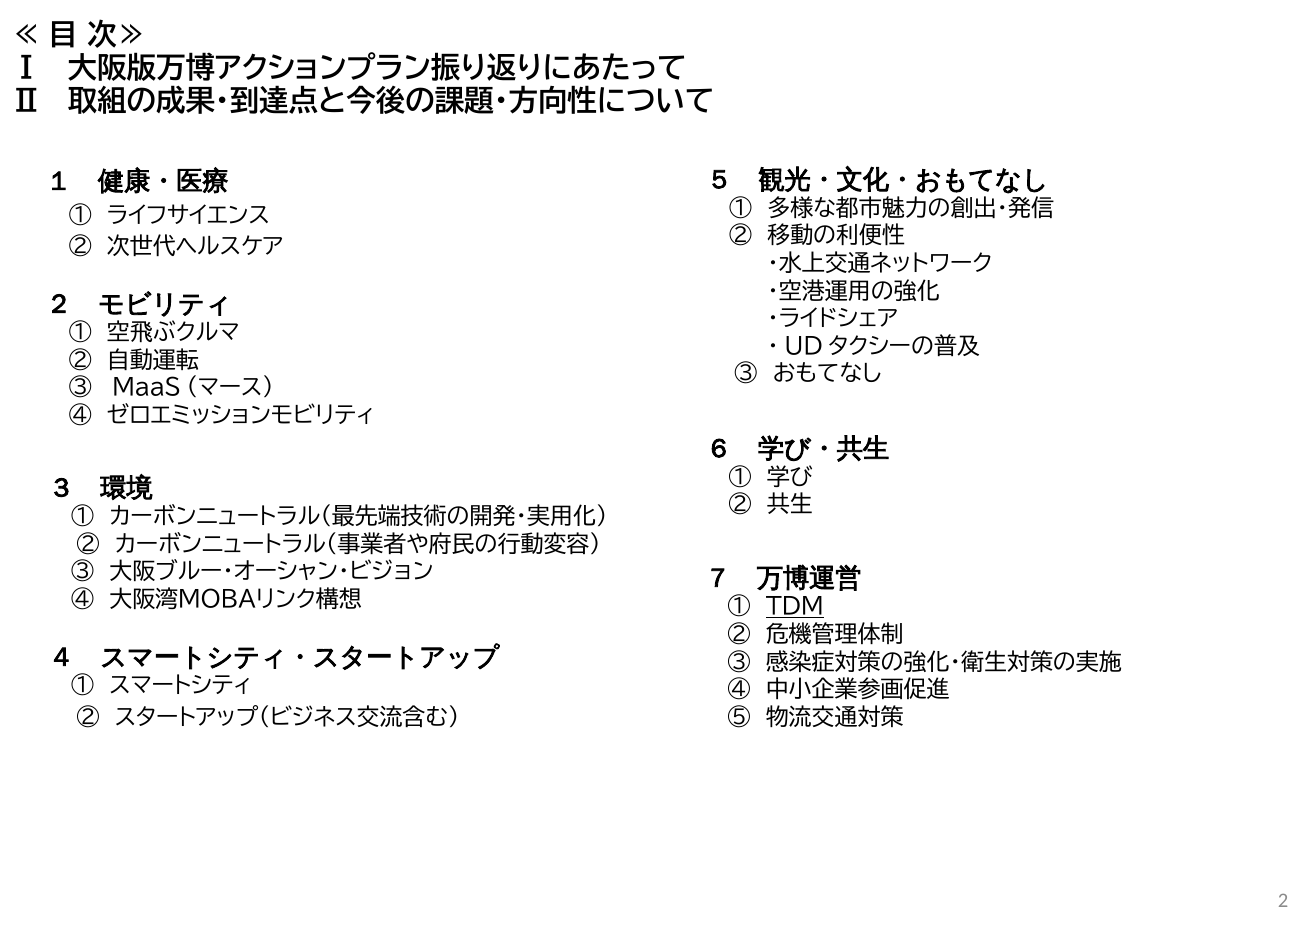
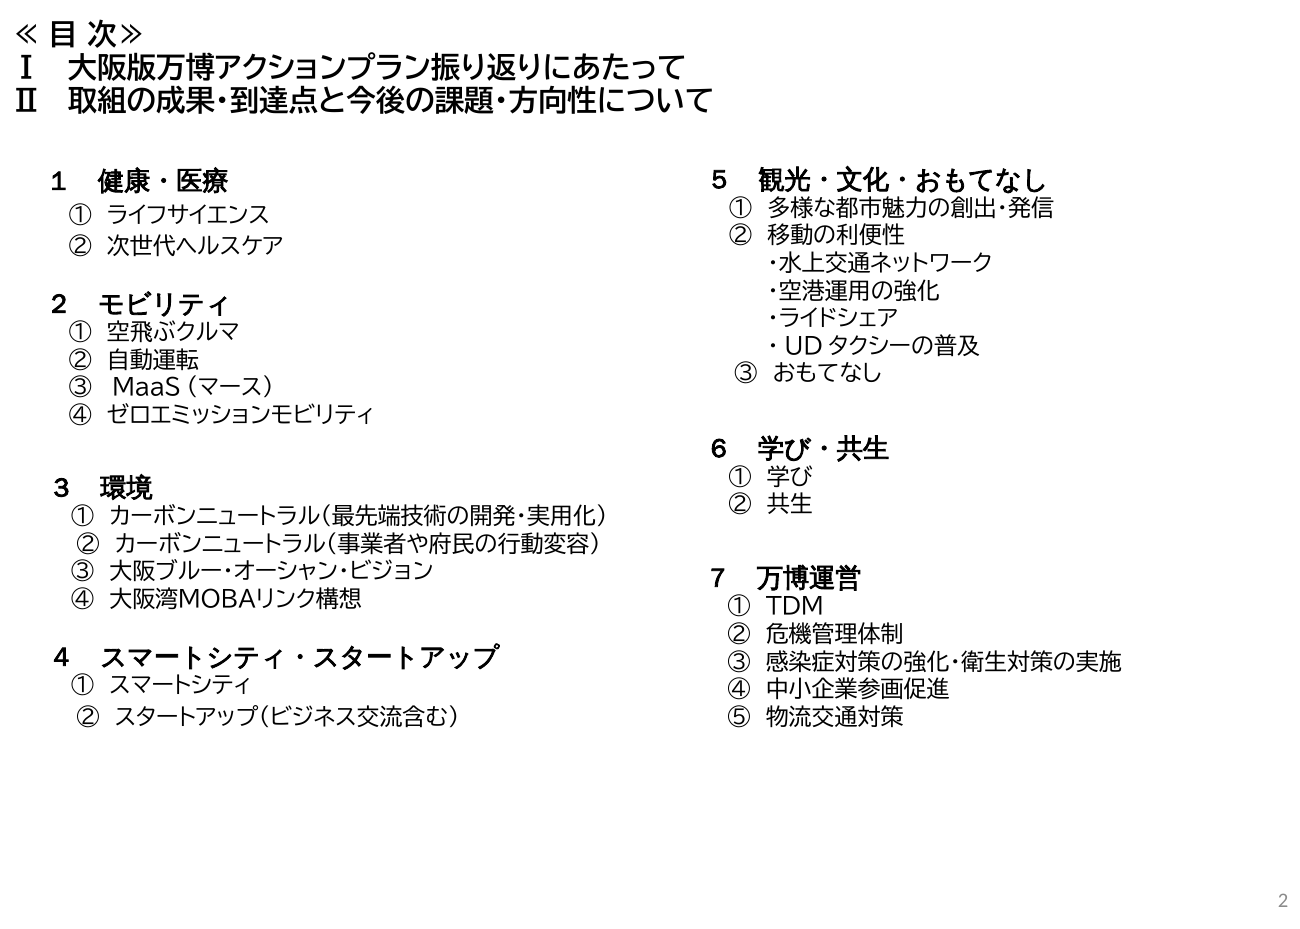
ＴＤＭ underline: present -> none (795, 607)
